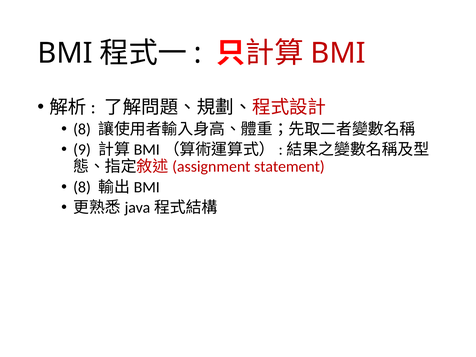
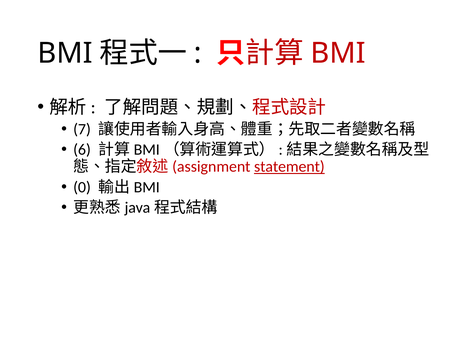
8: 8 -> 7 (82, 129)
9: 9 -> 6 (82, 150)
statement underline: none -> present (289, 167)
8: 8 -> 0 (82, 187)
